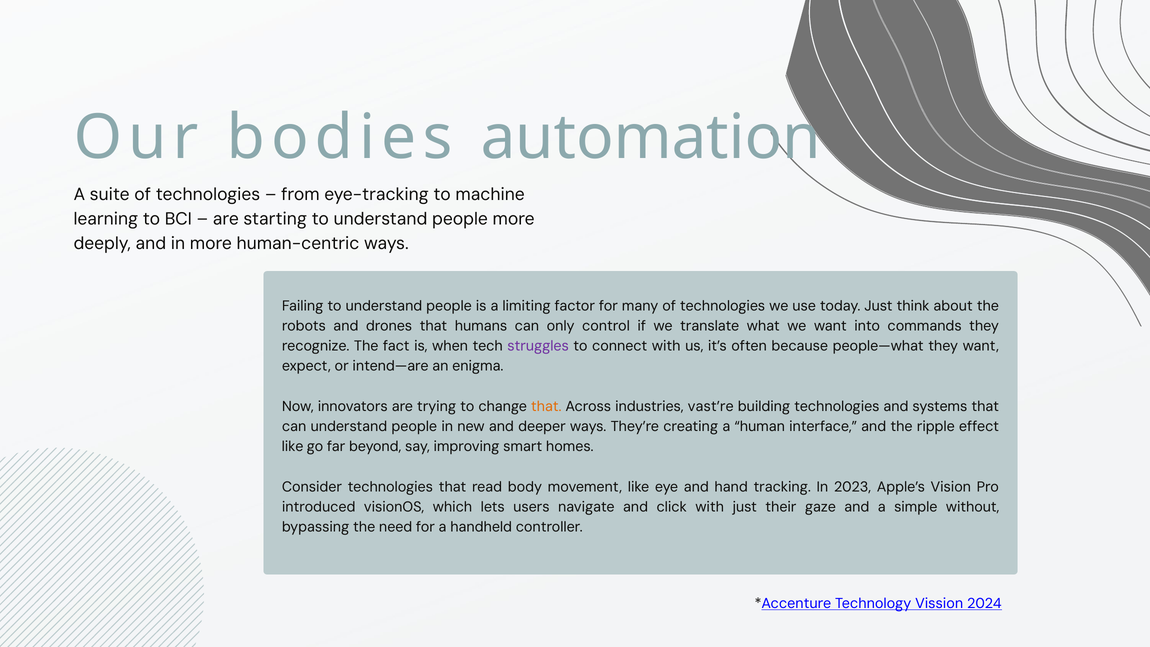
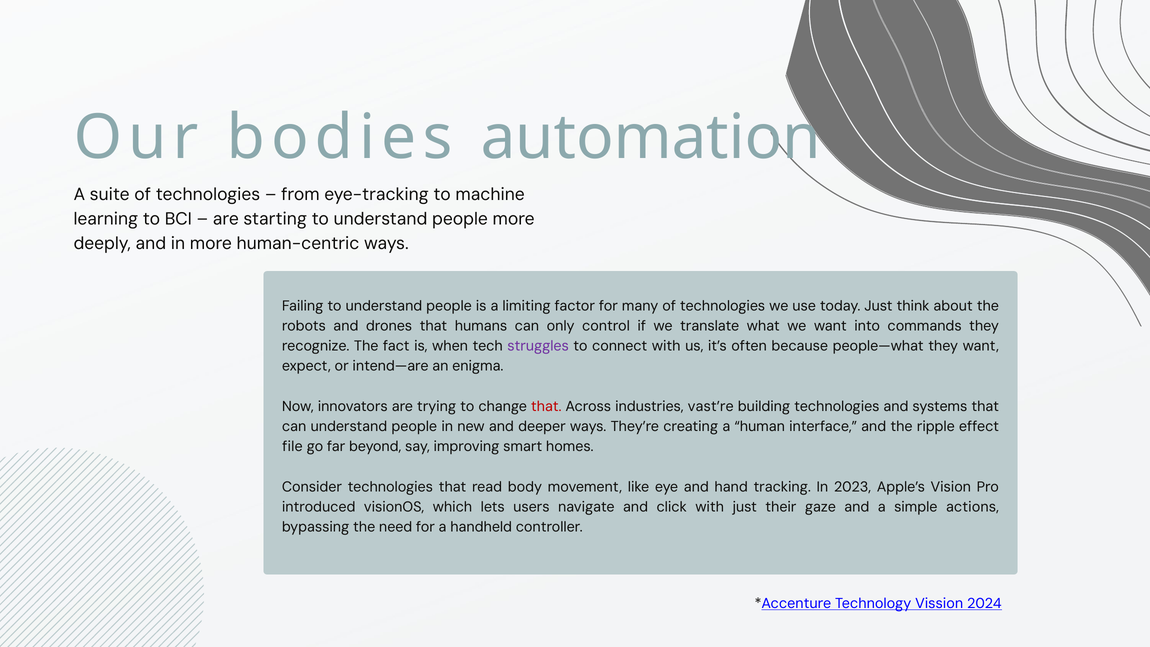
that colour: orange -> red (546, 406)
like: like -> file (292, 447)
without: without -> actions (972, 507)
